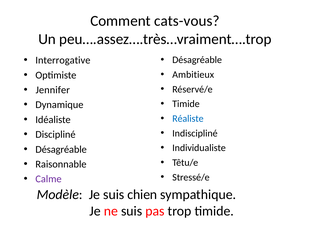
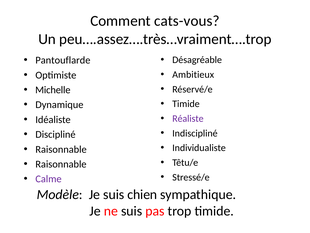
Interrogative: Interrogative -> Pantouflarde (63, 60)
Jennifer: Jennifer -> Michelle (53, 90)
Réaliste colour: blue -> purple (188, 118)
Désagréable: Désagréable -> Raisonnable (61, 149)
